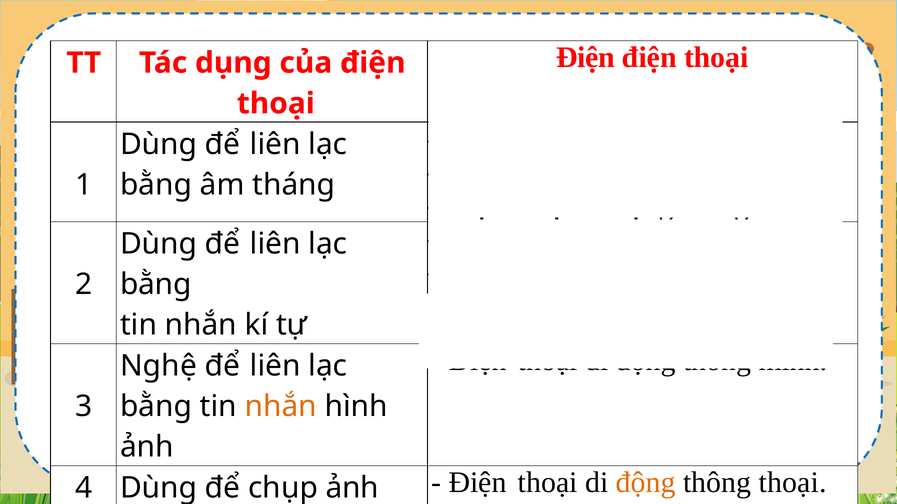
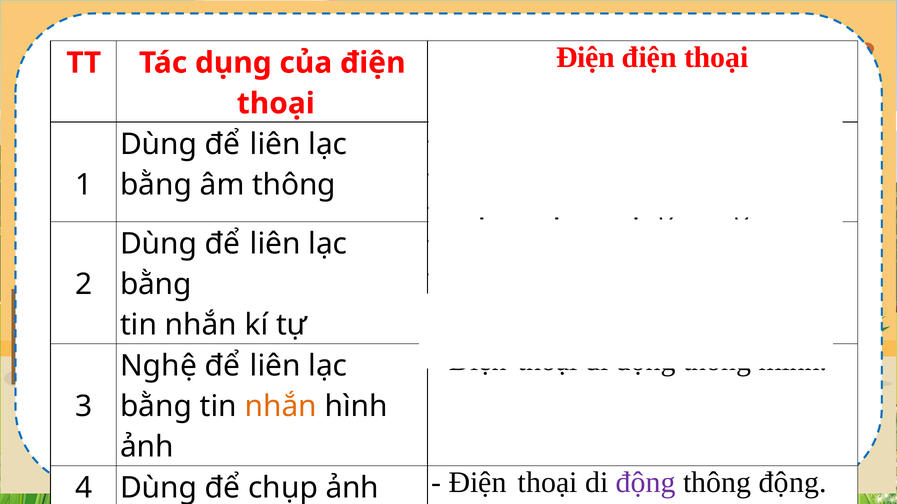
âm tháng: tháng -> thông (294, 185)
động colour: orange -> purple (646, 483)
thông thoại: thoại -> động (793, 483)
